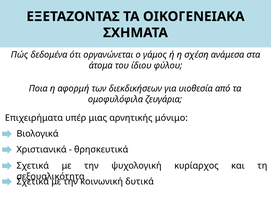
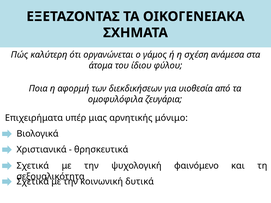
δεδομένα: δεδομένα -> καλύτερη (49, 55)
κυρίαρχος: κυρίαρχος -> φαινόμενο (196, 166)
